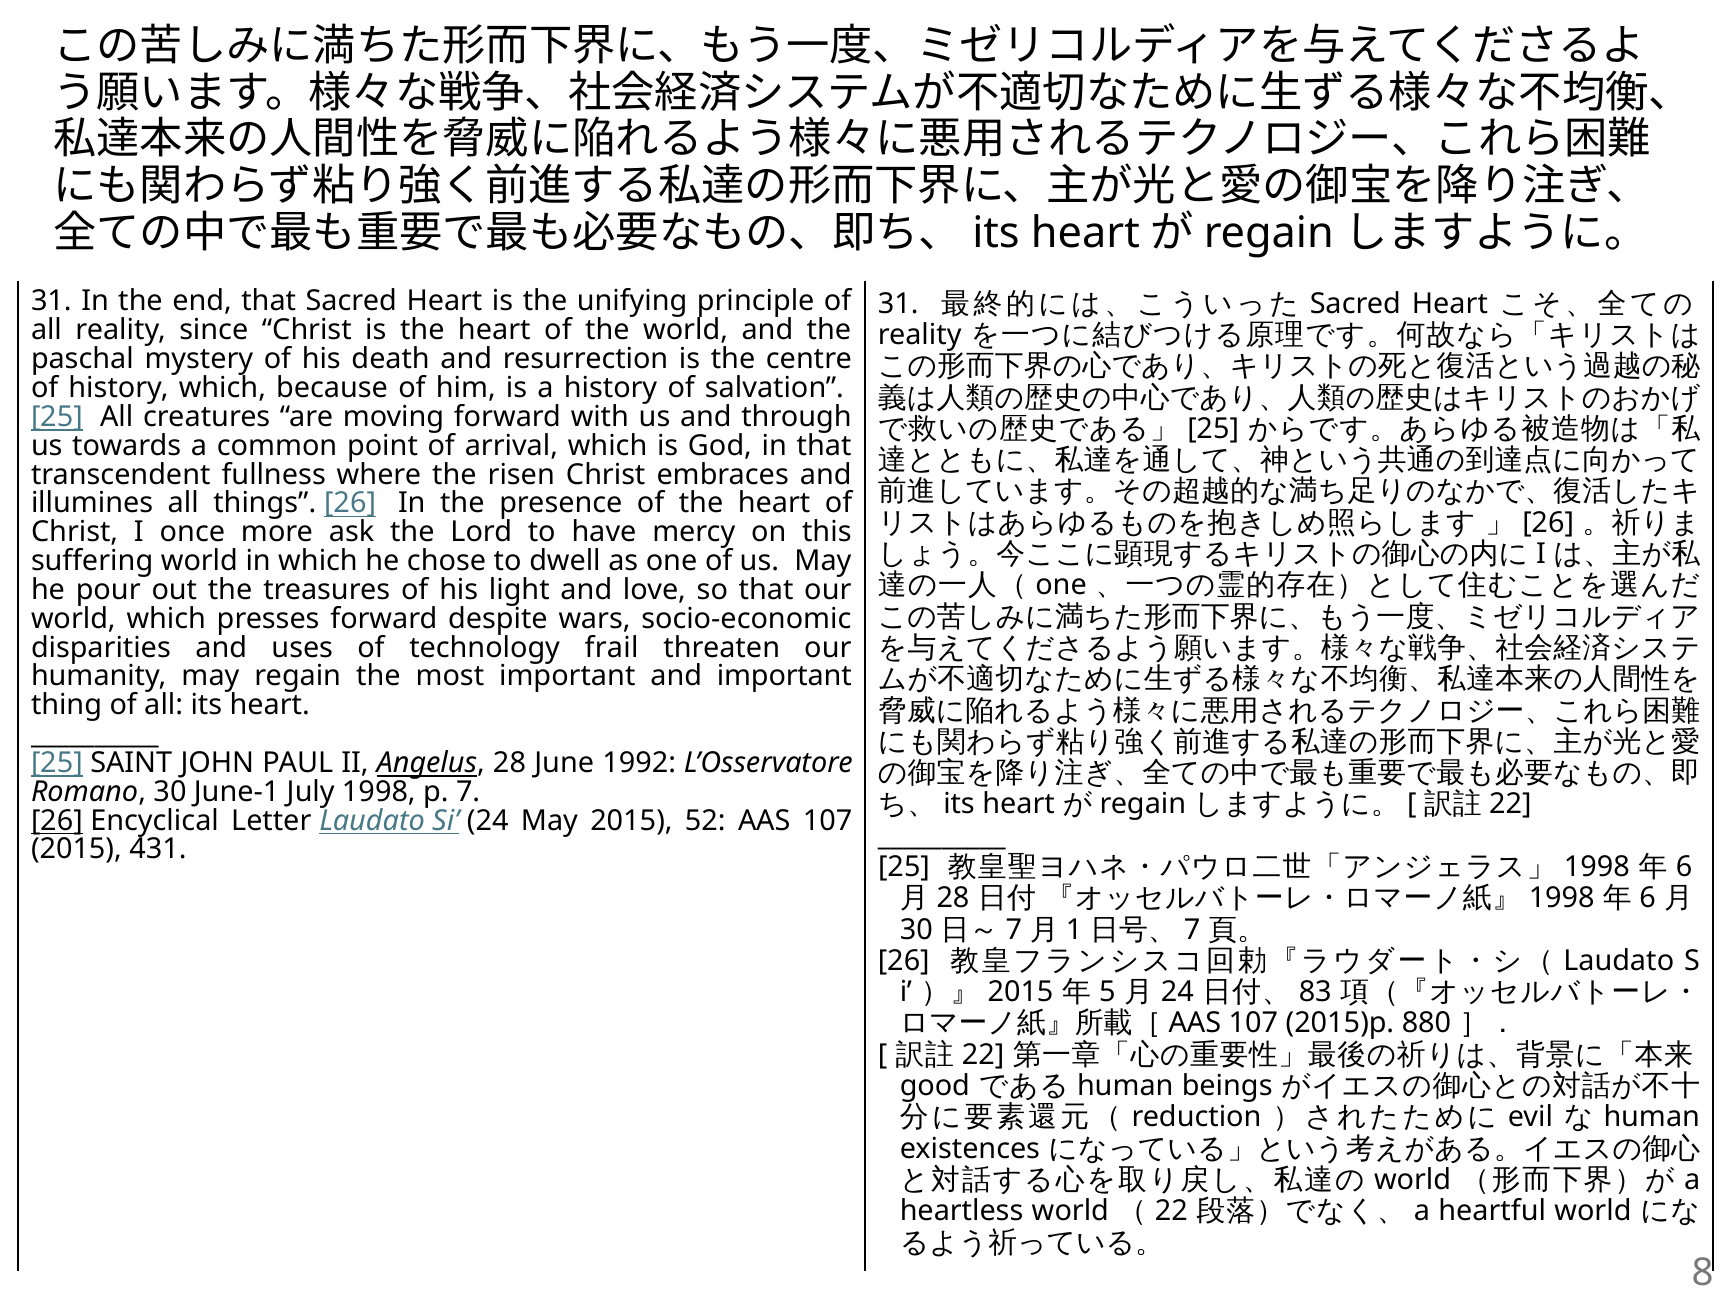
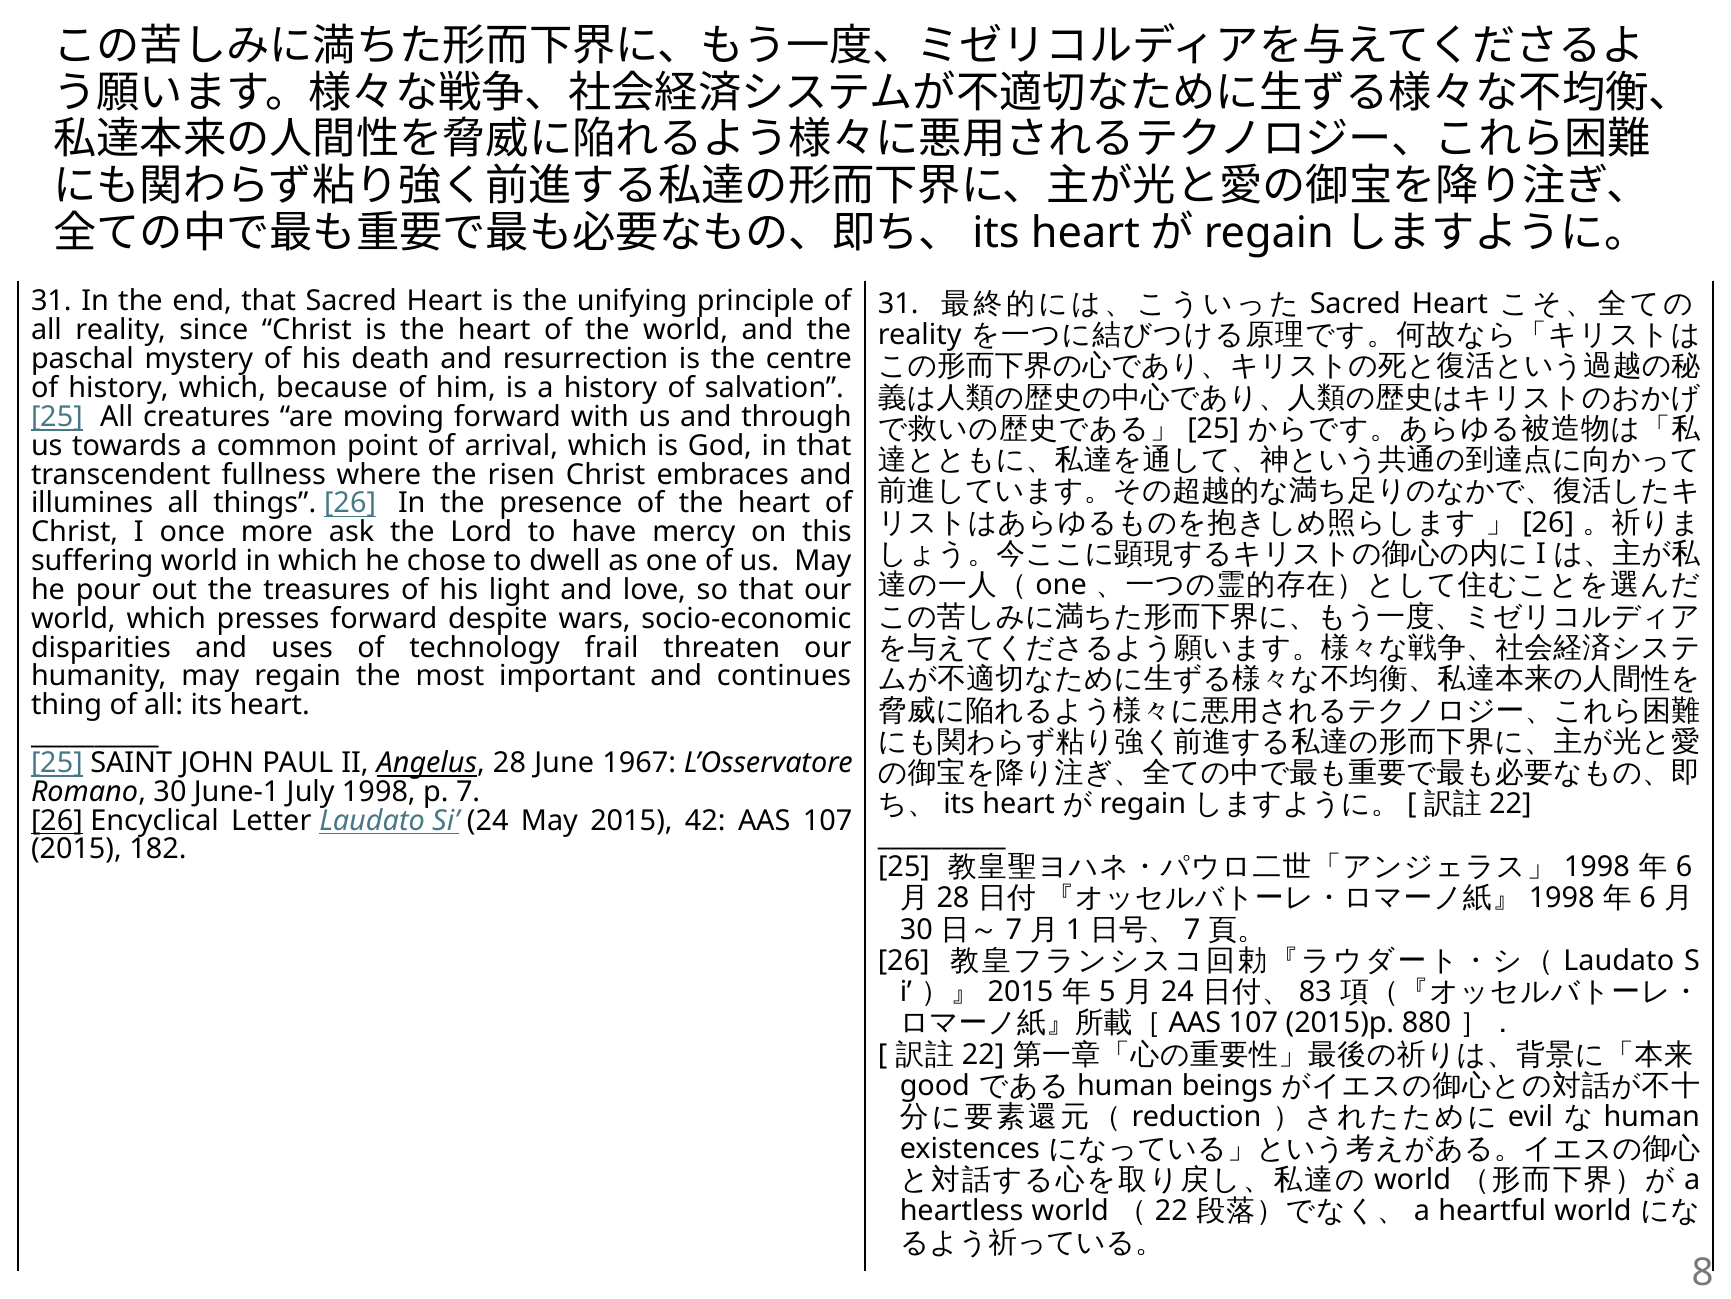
and important: important -> continues (784, 676)
1992: 1992 -> 1967 (639, 762)
52: 52 -> 42 (705, 820)
431: 431 -> 182 (158, 849)
